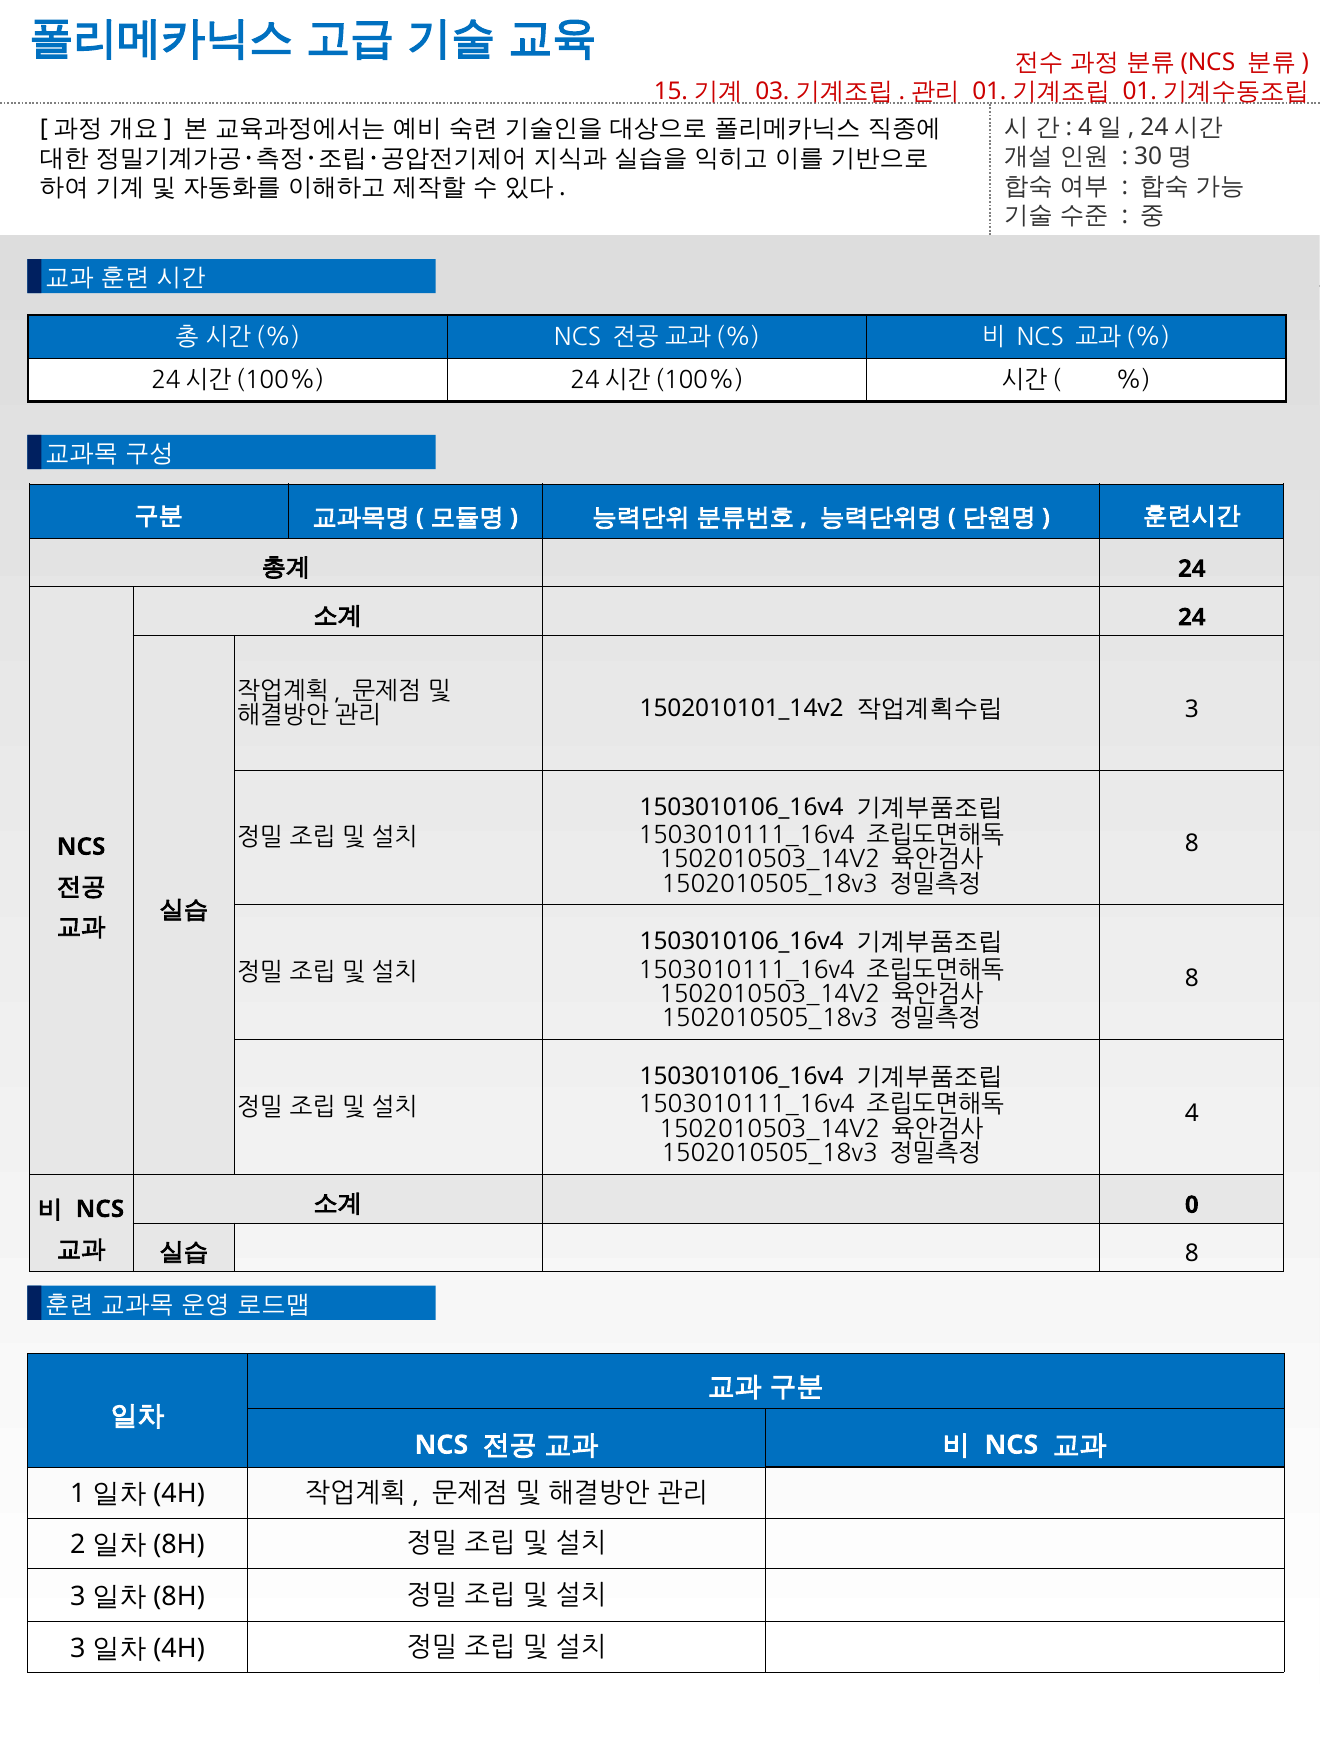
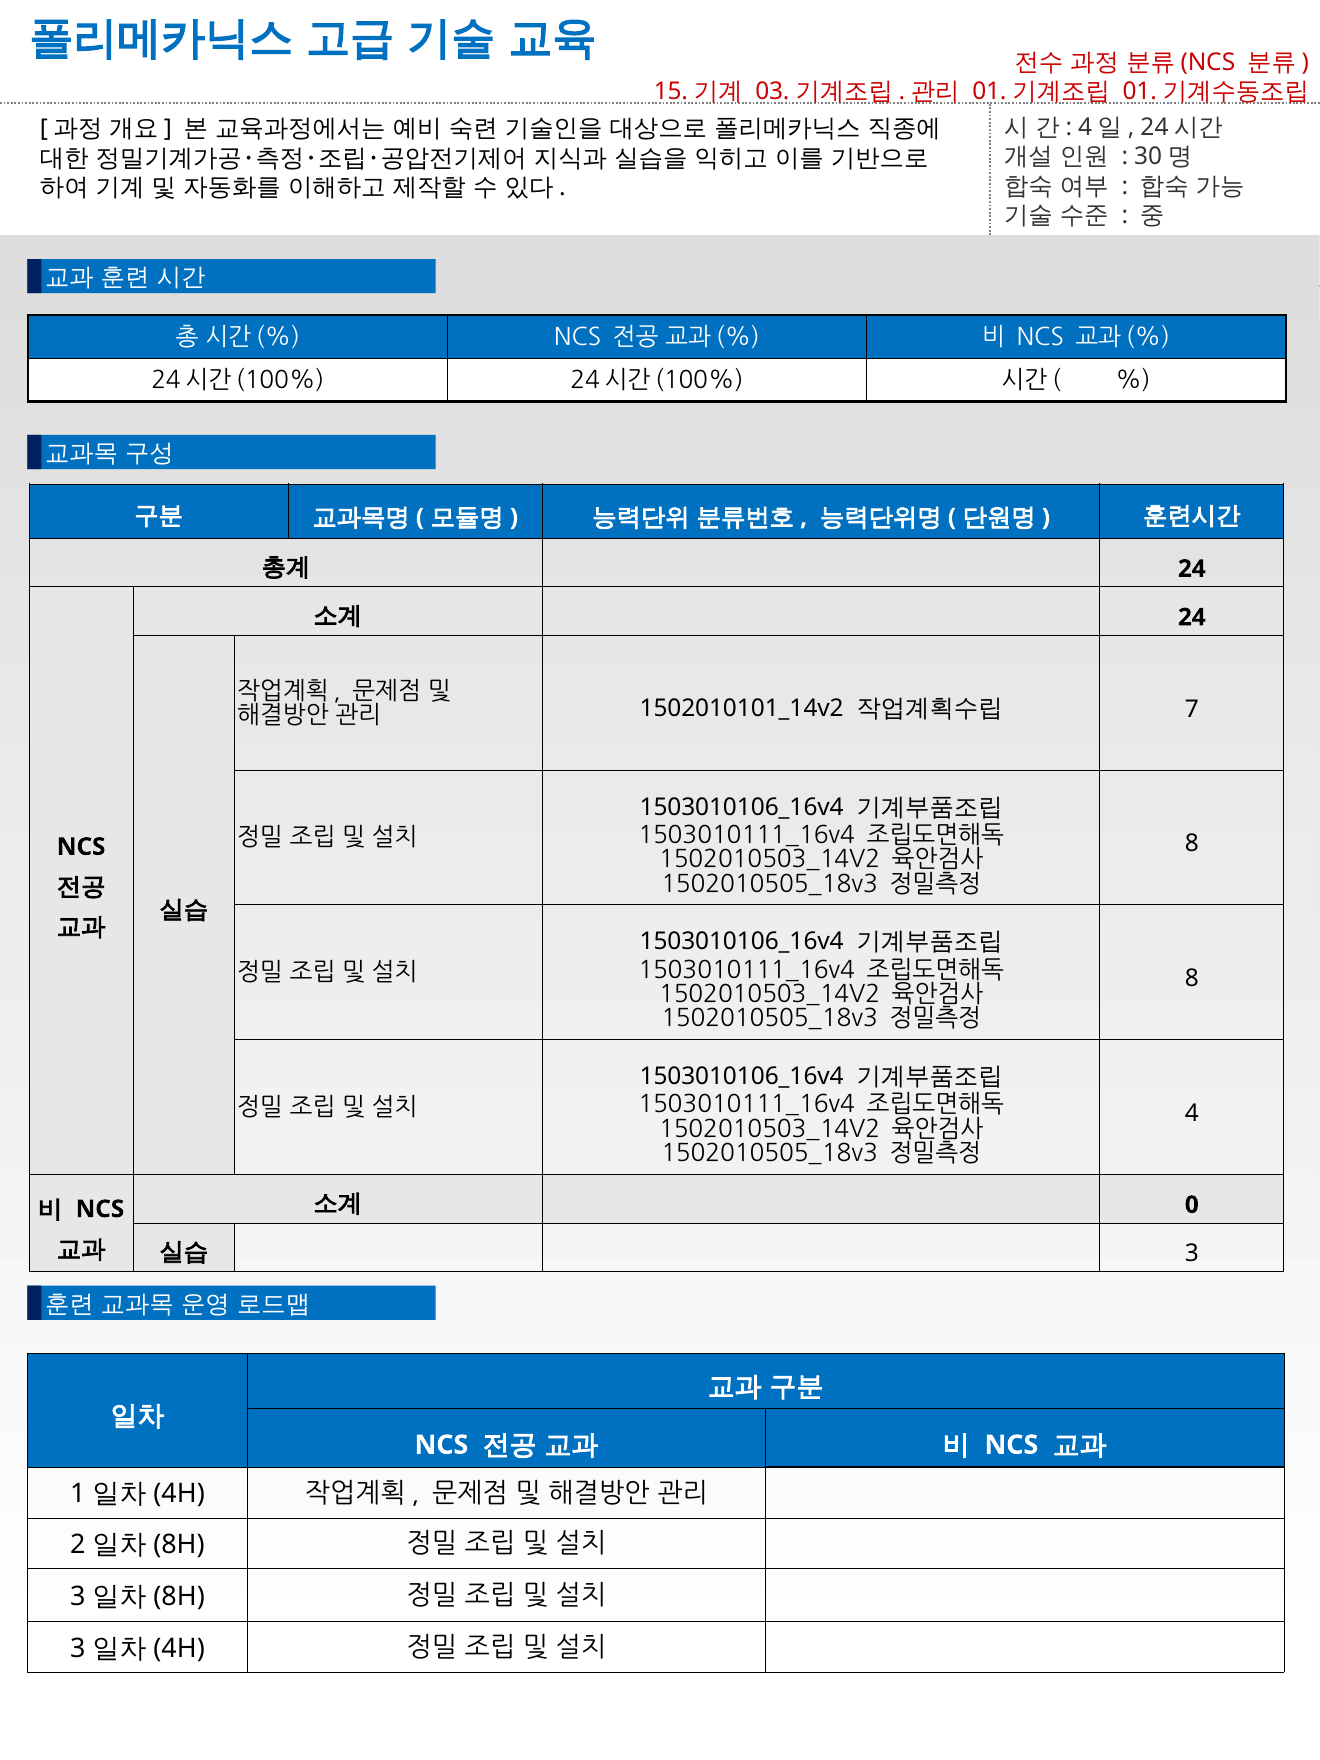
3: 3 -> 7 (1192, 709)
8: 8 -> 3 (1192, 1253)
